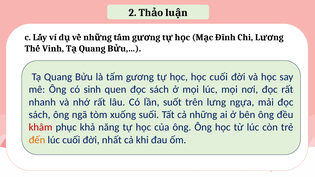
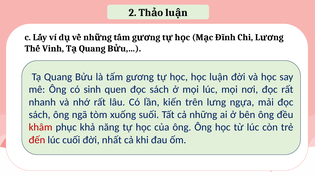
học cuối: cuối -> luận (219, 77)
suốt: suốt -> kiến (172, 102)
đến colour: orange -> red (37, 140)
